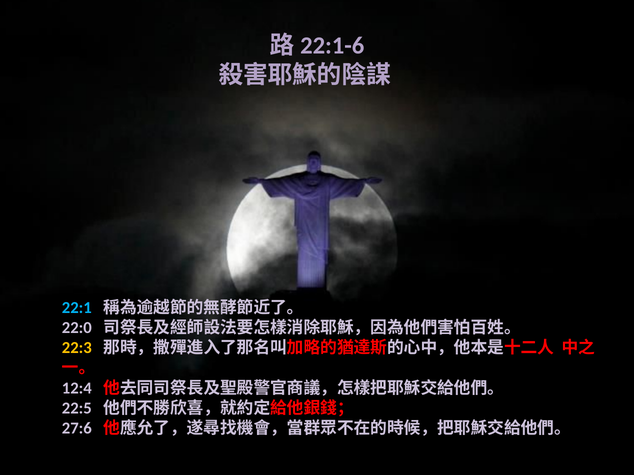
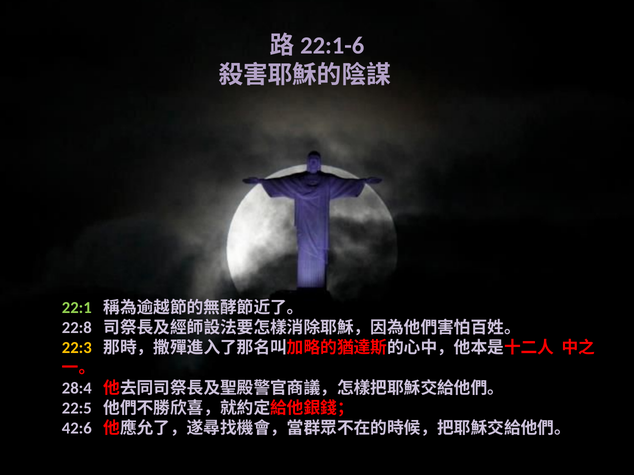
22:1 colour: light blue -> light green (77, 308)
22:0: 22:0 -> 22:8 (77, 328)
12:4: 12:4 -> 28:4 (77, 388)
27:6: 27:6 -> 42:6 (77, 429)
